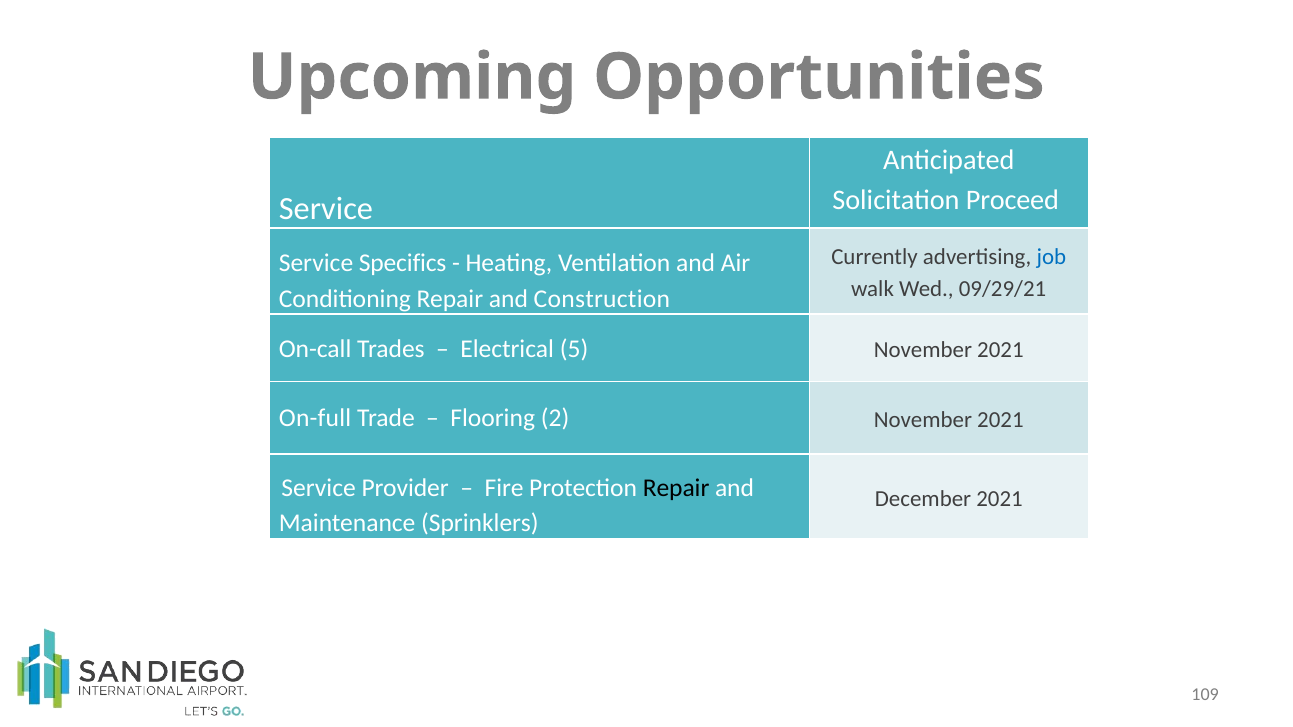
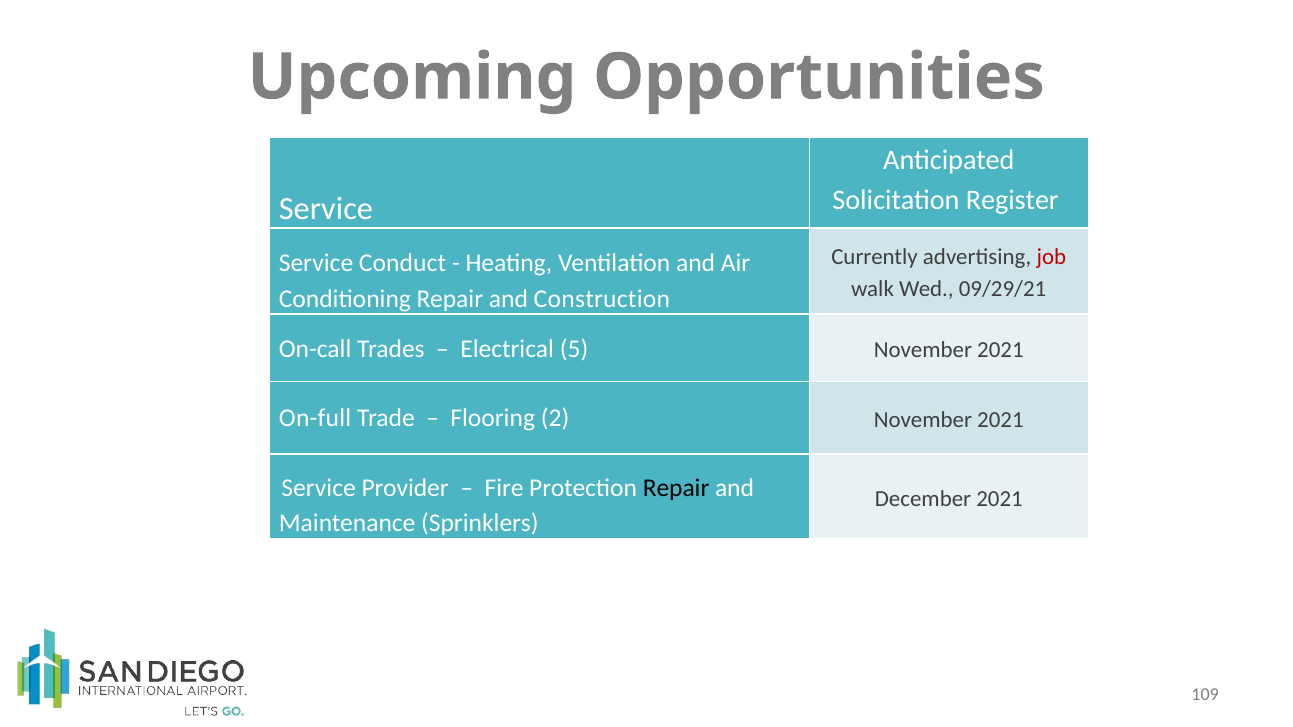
Proceed: Proceed -> Register (1012, 200)
job colour: blue -> red (1051, 257)
Specifics: Specifics -> Conduct (403, 263)
